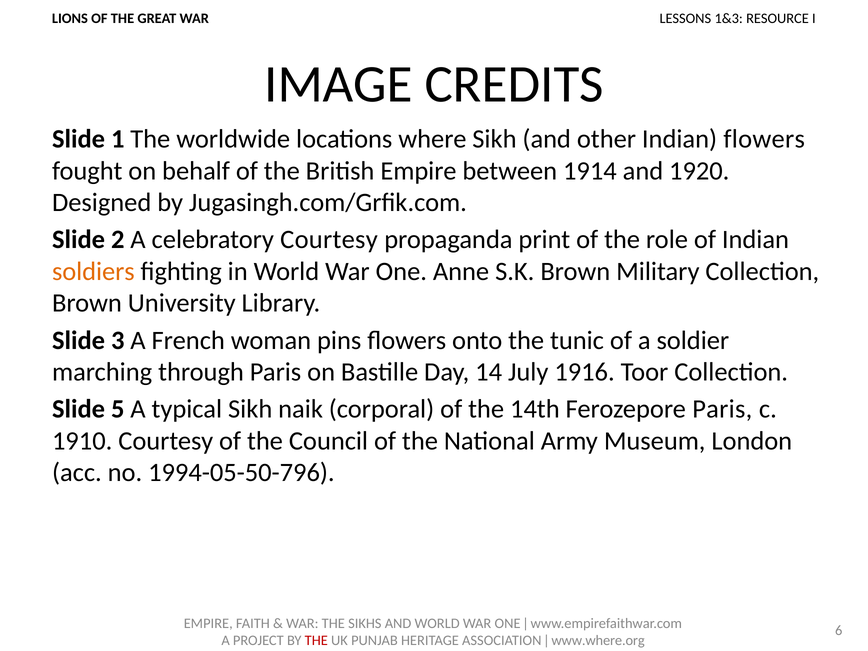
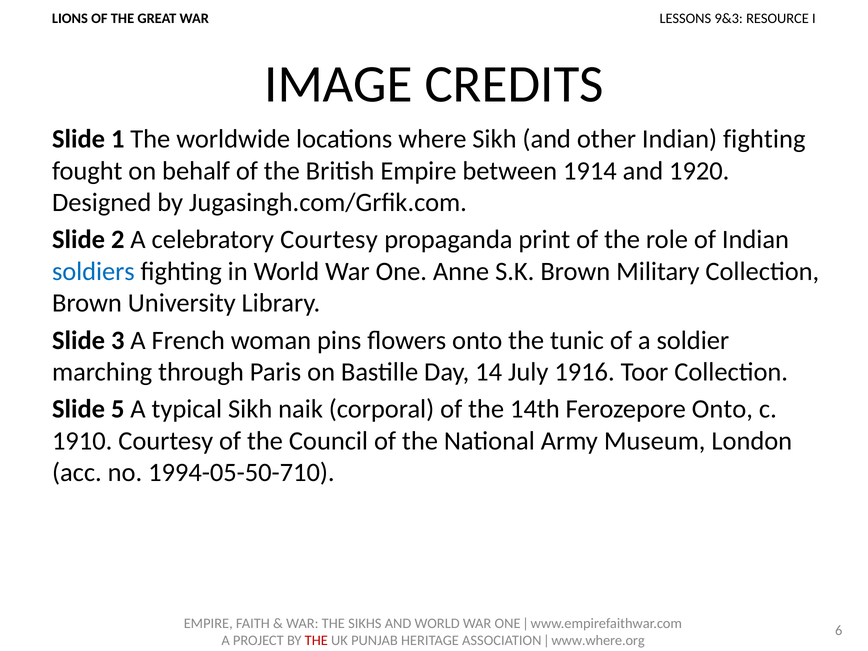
1&3: 1&3 -> 9&3 (729, 18)
Indian flowers: flowers -> fighting (764, 139)
soldiers colour: orange -> blue (93, 271)
Ferozepore Paris: Paris -> Onto (722, 409)
1994-05-50-796: 1994-05-50-796 -> 1994-05-50-710 (241, 473)
